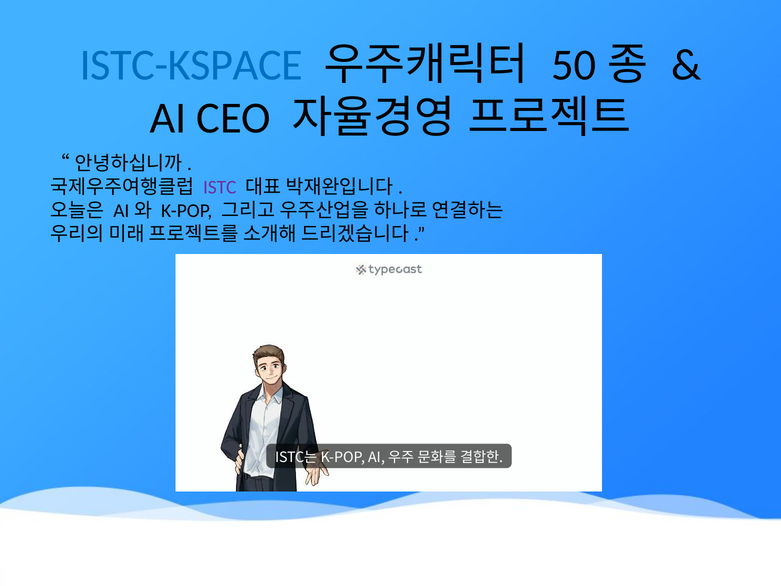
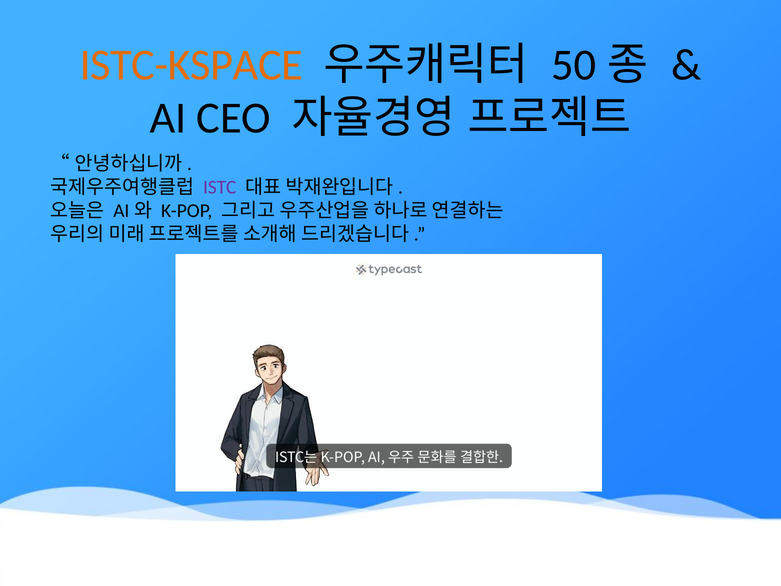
ISTC-KSPACE colour: blue -> orange (191, 65)
